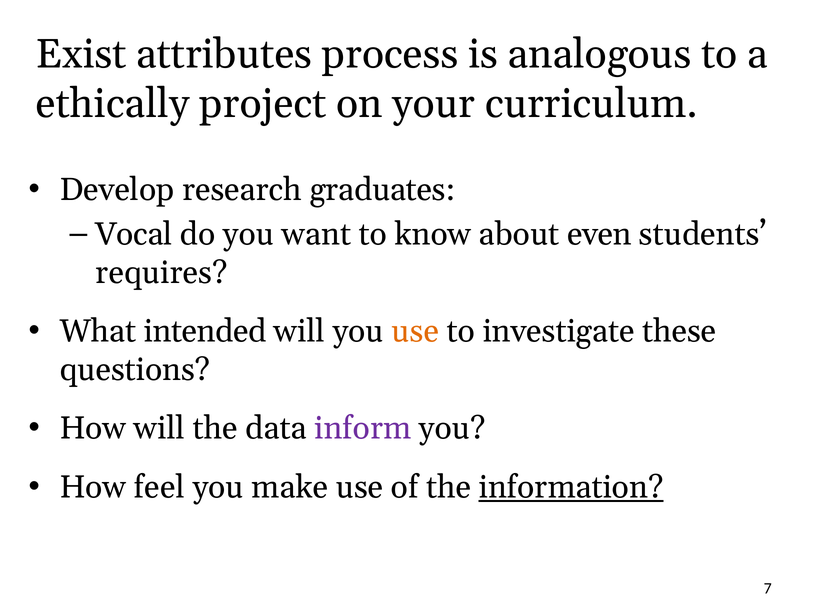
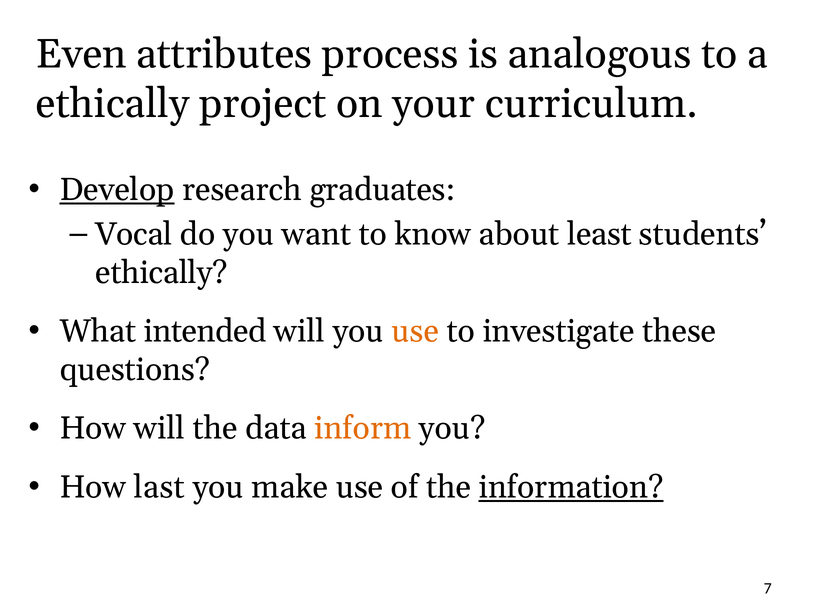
Exist: Exist -> Even (81, 54)
Develop underline: none -> present (117, 190)
even: even -> least (599, 234)
requires: requires -> ethically (162, 273)
inform colour: purple -> orange (363, 428)
feel: feel -> last (159, 487)
